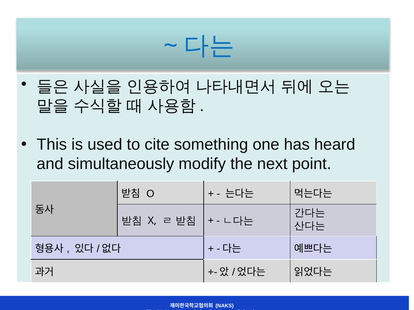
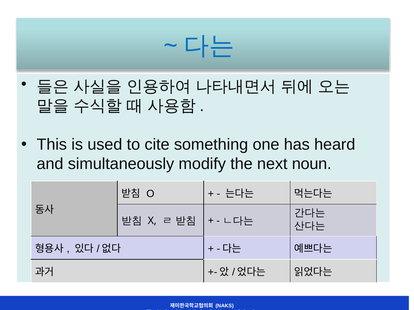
point: point -> noun (312, 164)
